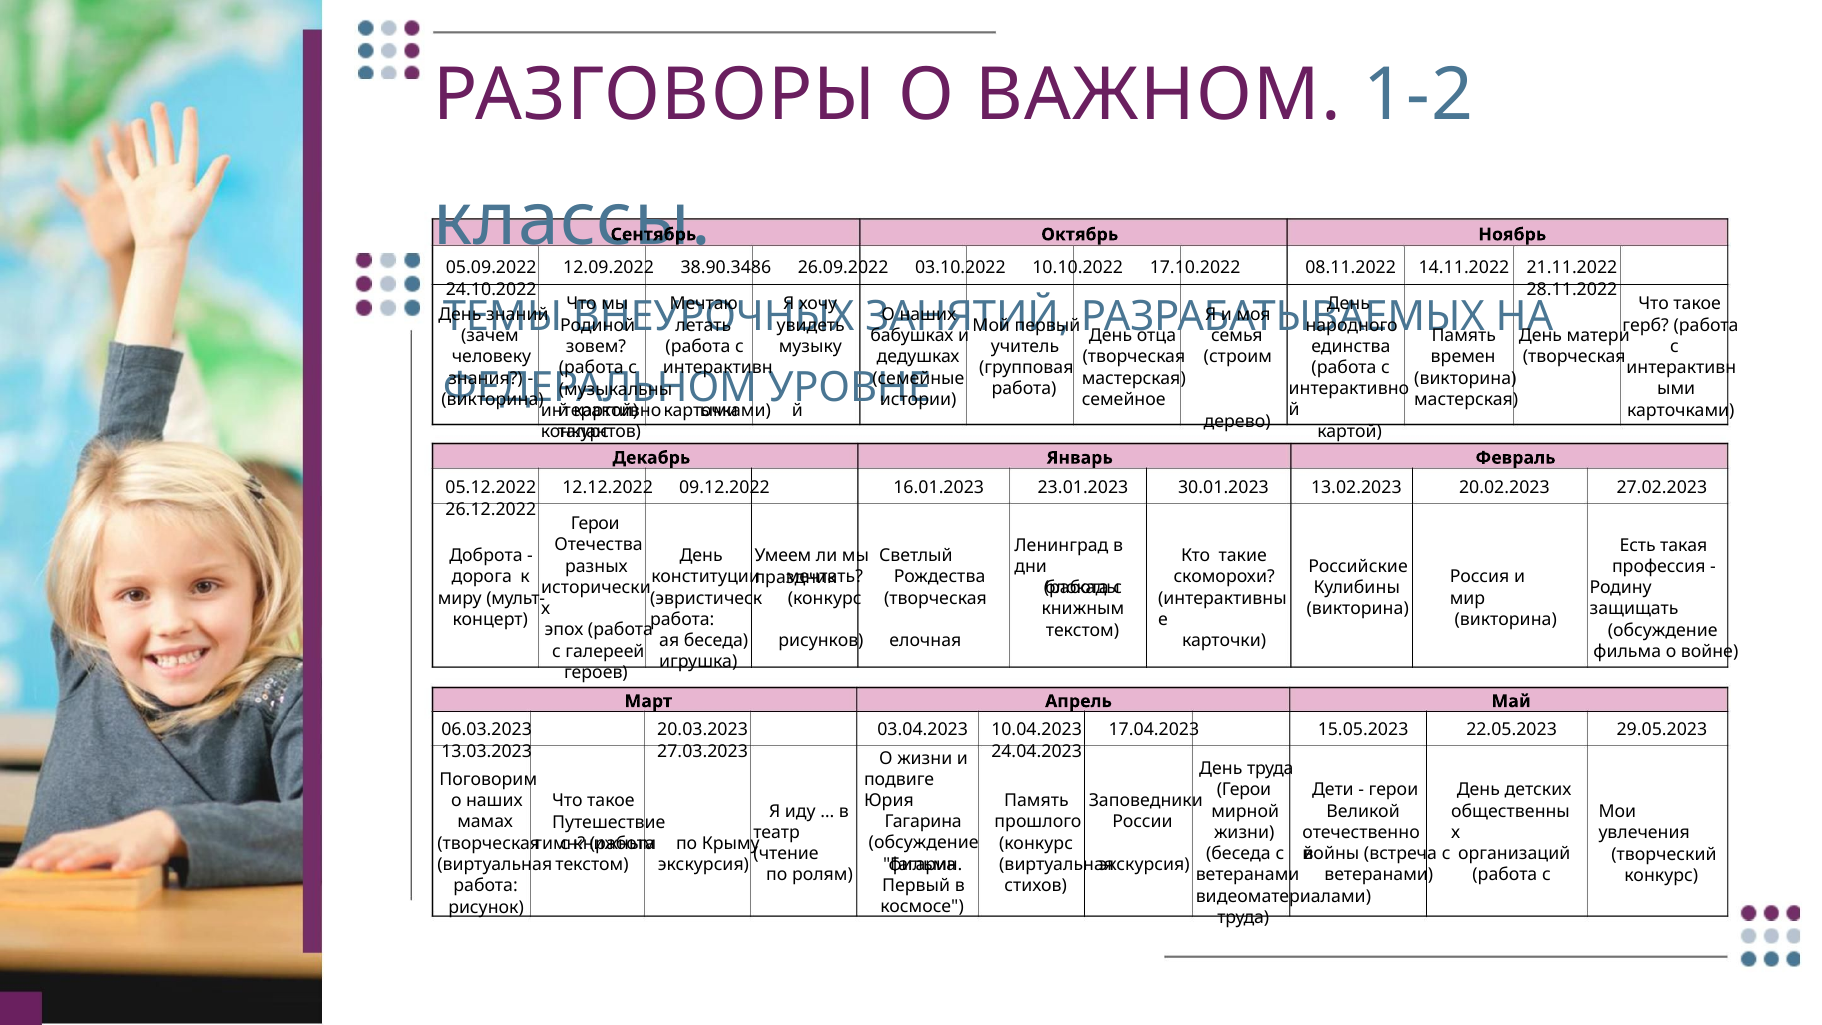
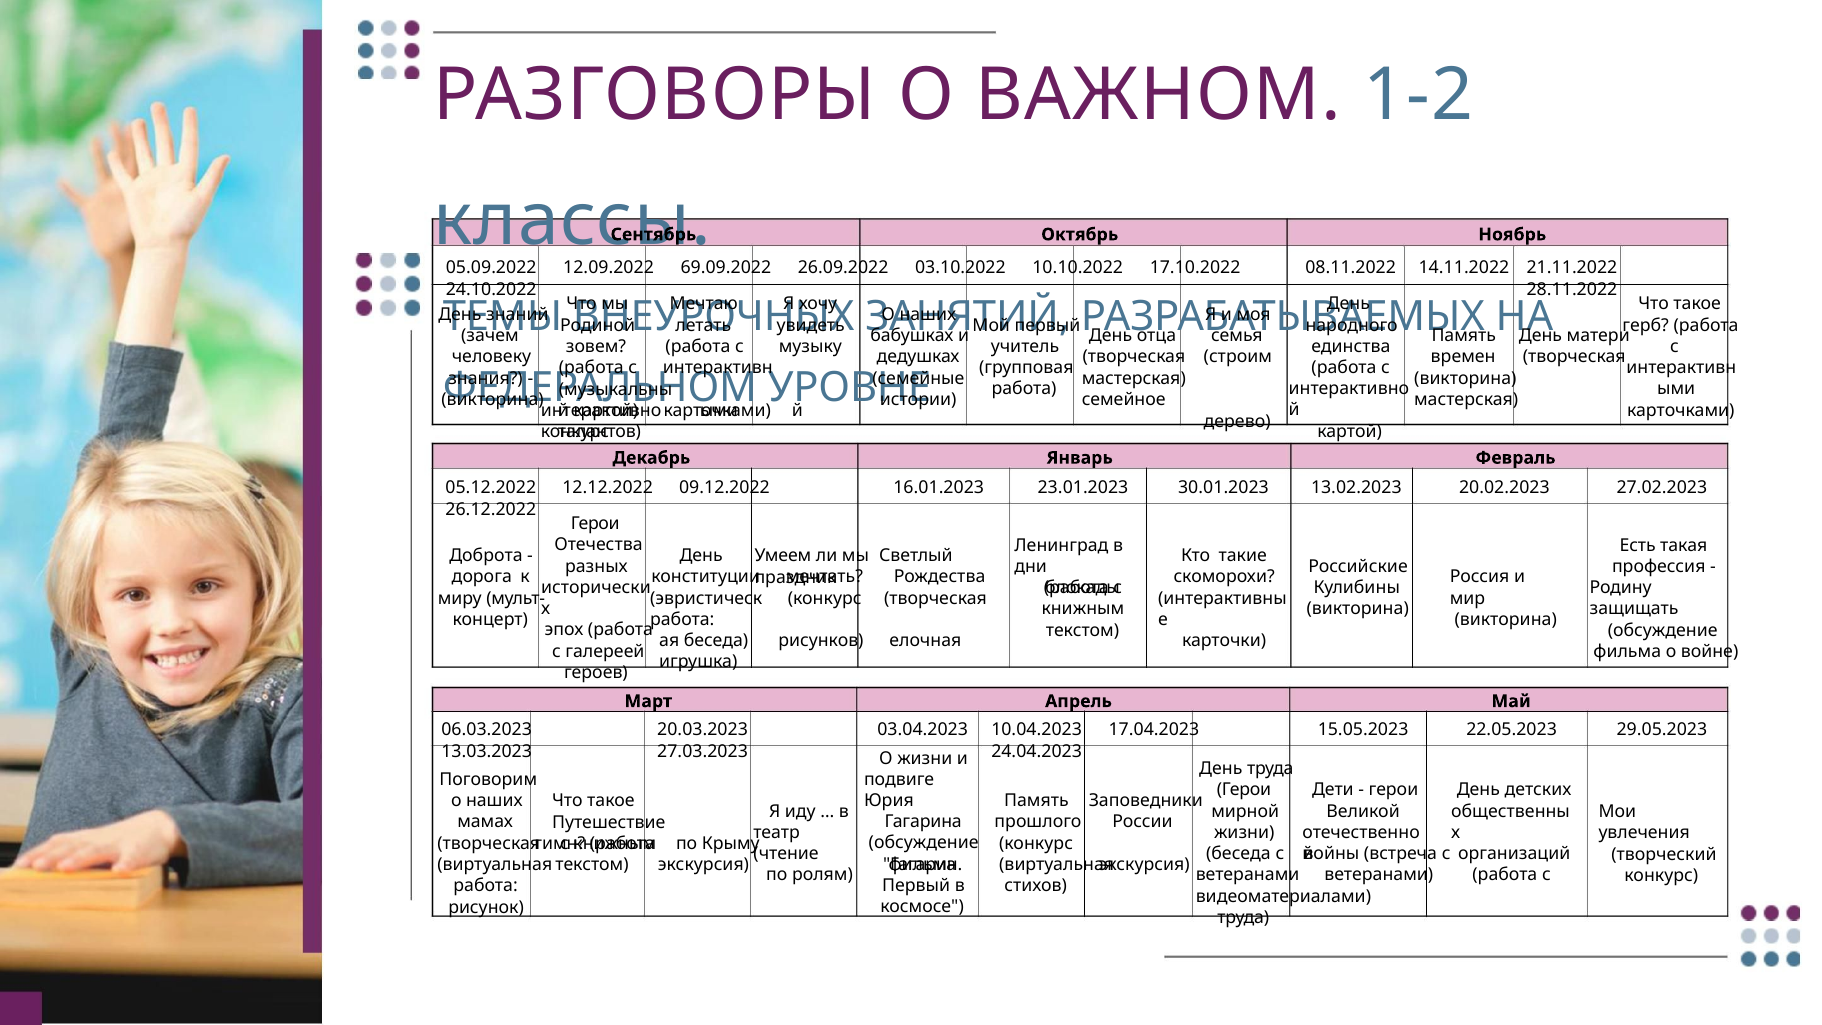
38.90.3486: 38.90.3486 -> 69.09.2022 (726, 268)
